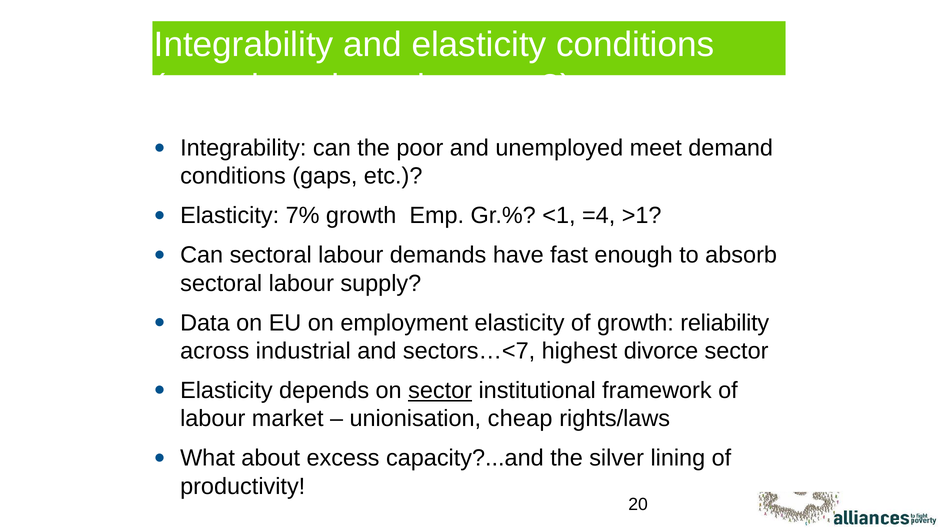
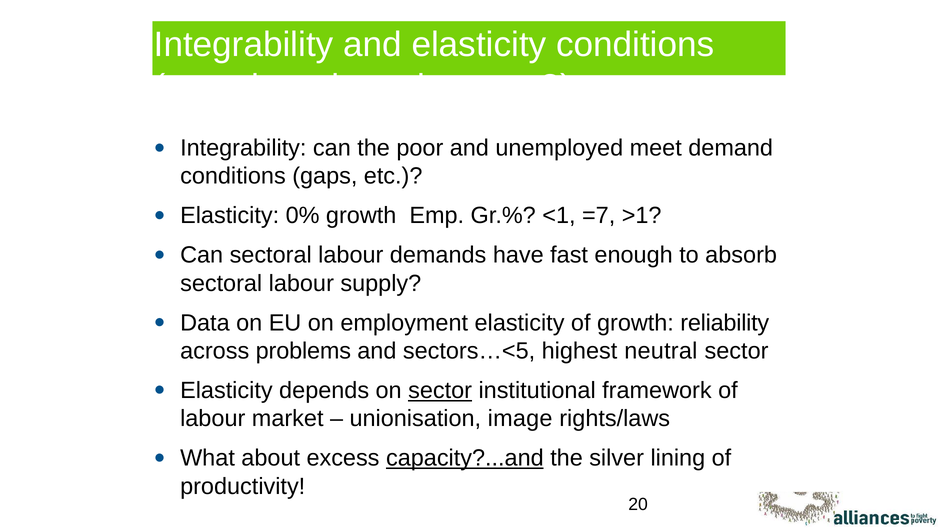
7%: 7% -> 0% (303, 215)
=4: =4 -> =7 (599, 215)
industrial: industrial -> problems (303, 351)
sectors…<7: sectors…<7 -> sectors…<5 (469, 351)
divorce: divorce -> neutral (661, 351)
cheap: cheap -> image (520, 418)
capacity?...and underline: none -> present (465, 458)
